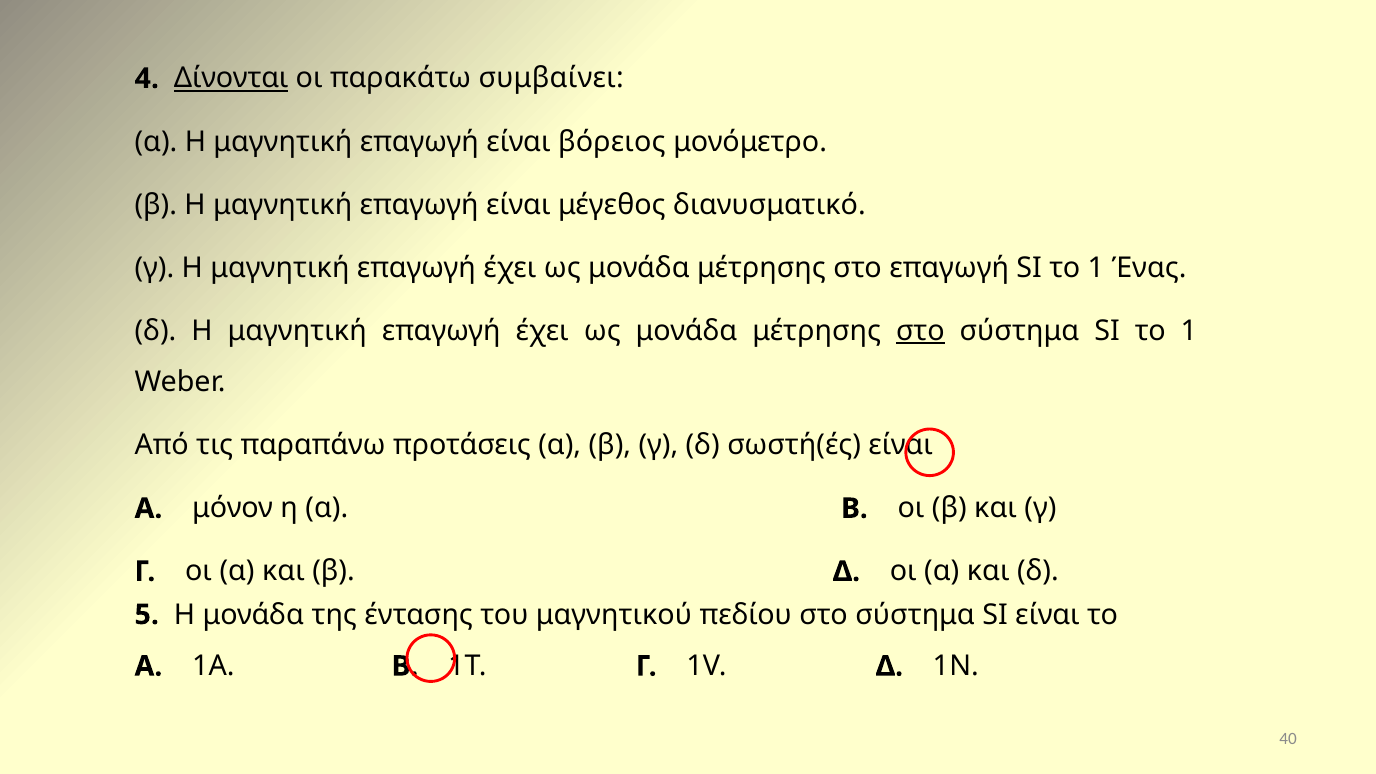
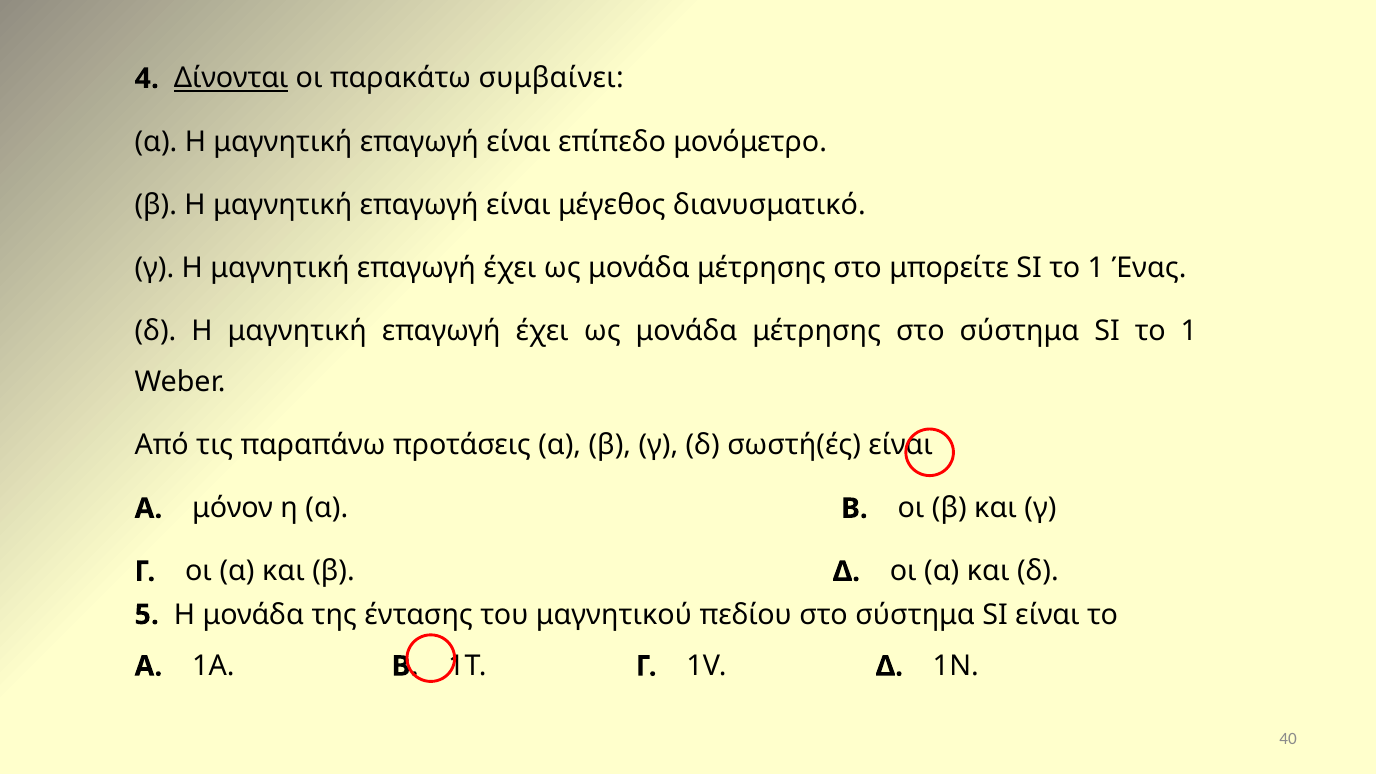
βόρειος: βόρειος -> επίπεδο (612, 142)
στο επαγωγή: επαγωγή -> μπορείτε (949, 268)
στο underline: present -> none (920, 331)
